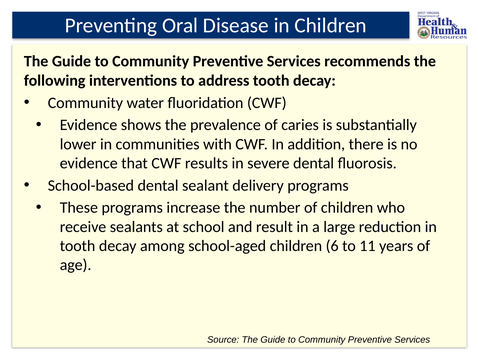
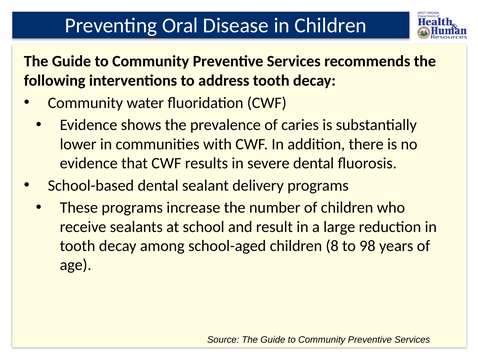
6: 6 -> 8 (332, 246)
11: 11 -> 98 (367, 246)
